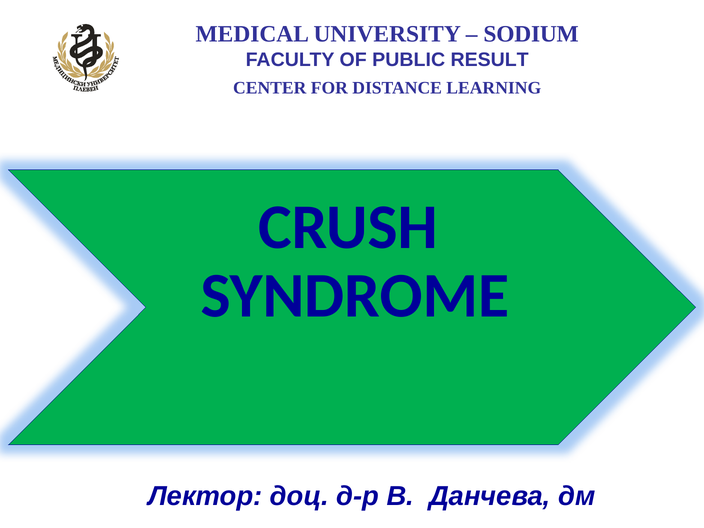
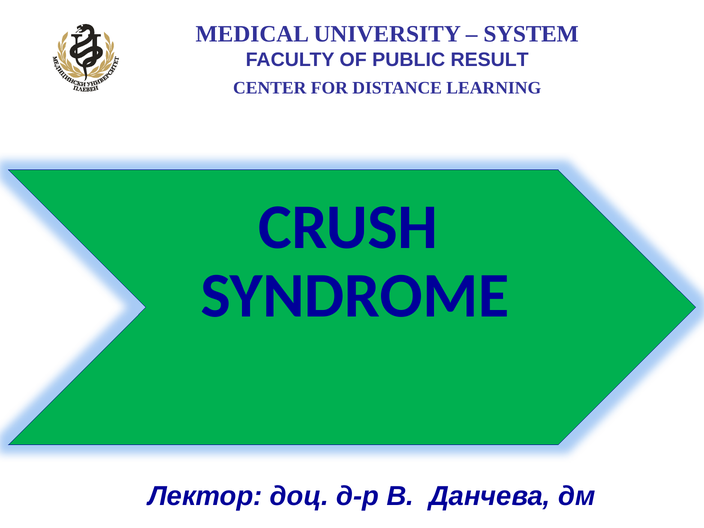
SODIUM: SODIUM -> SYSTEM (531, 34)
